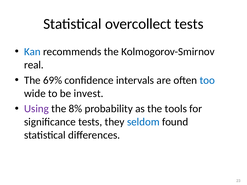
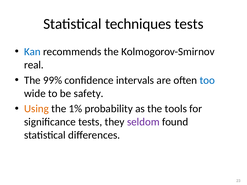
overcollect: overcollect -> techniques (138, 24)
69%: 69% -> 99% (53, 80)
invest: invest -> safety (89, 94)
Using colour: purple -> orange (36, 109)
8%: 8% -> 1% (75, 109)
seldom colour: blue -> purple (143, 122)
